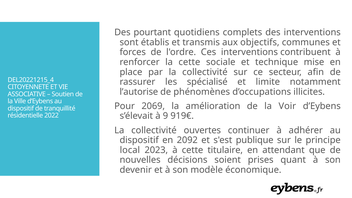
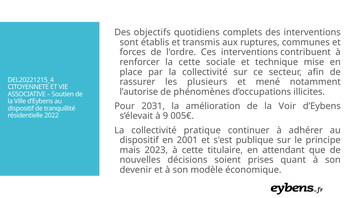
pourtant: pourtant -> objectifs (152, 32)
objectifs: objectifs -> ruptures (260, 42)
spécialisé: spécialisé -> plusieurs (207, 82)
limite: limite -> mené (268, 82)
2069: 2069 -> 2031 (153, 106)
919€: 919€ -> 005€ (182, 116)
ouvertes: ouvertes -> pratique (202, 130)
2092: 2092 -> 2001 (187, 140)
local: local -> mais (130, 150)
